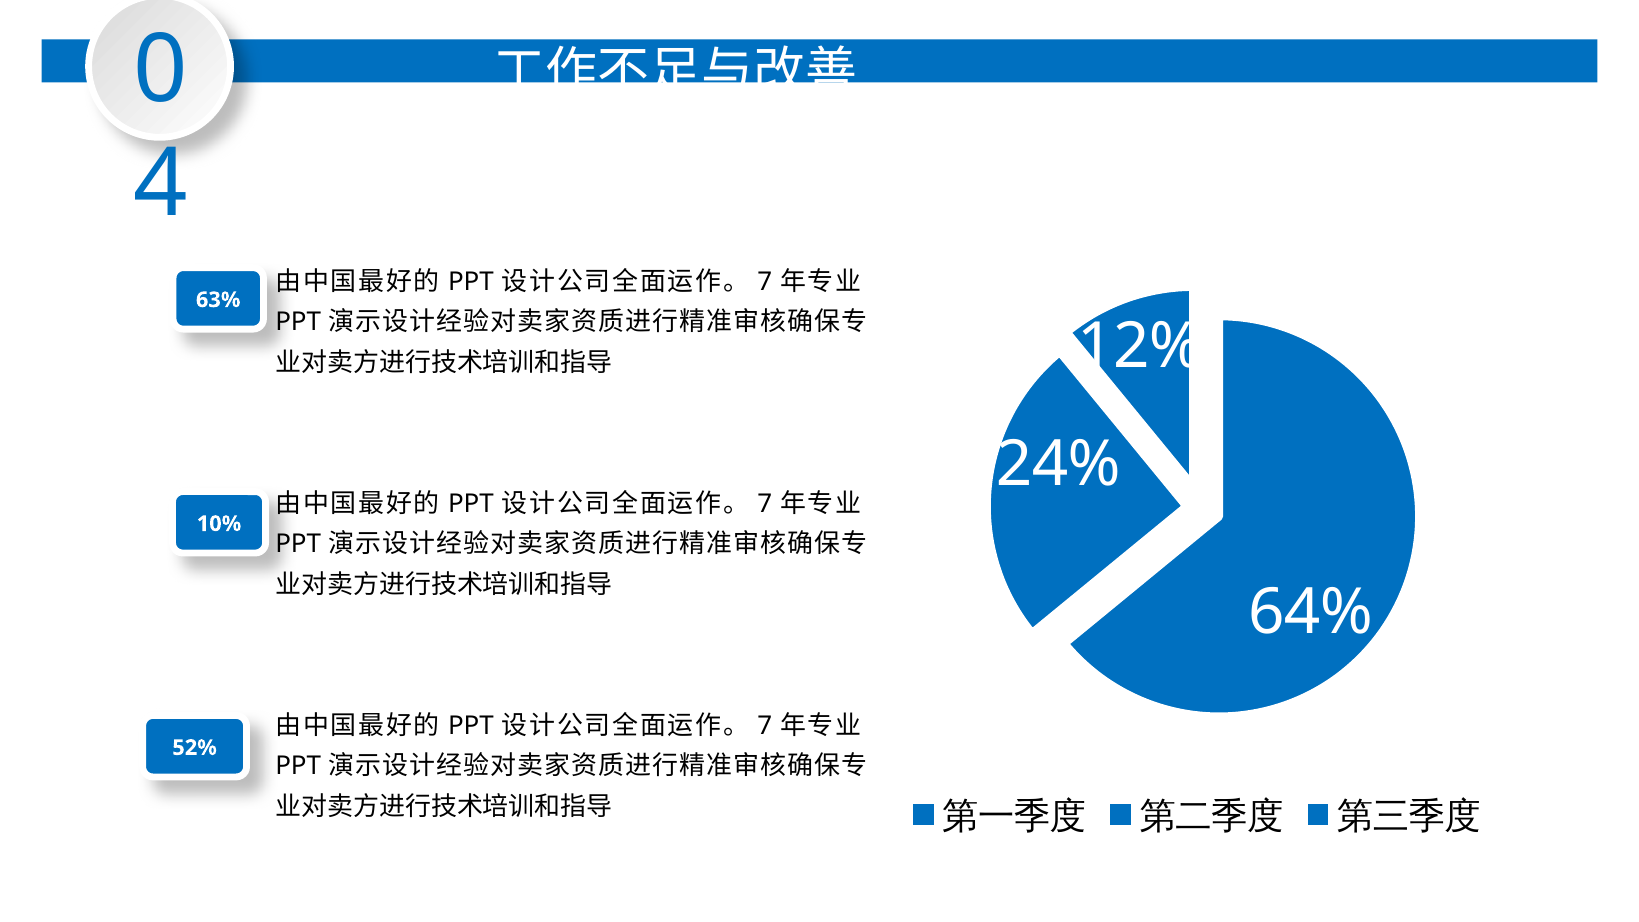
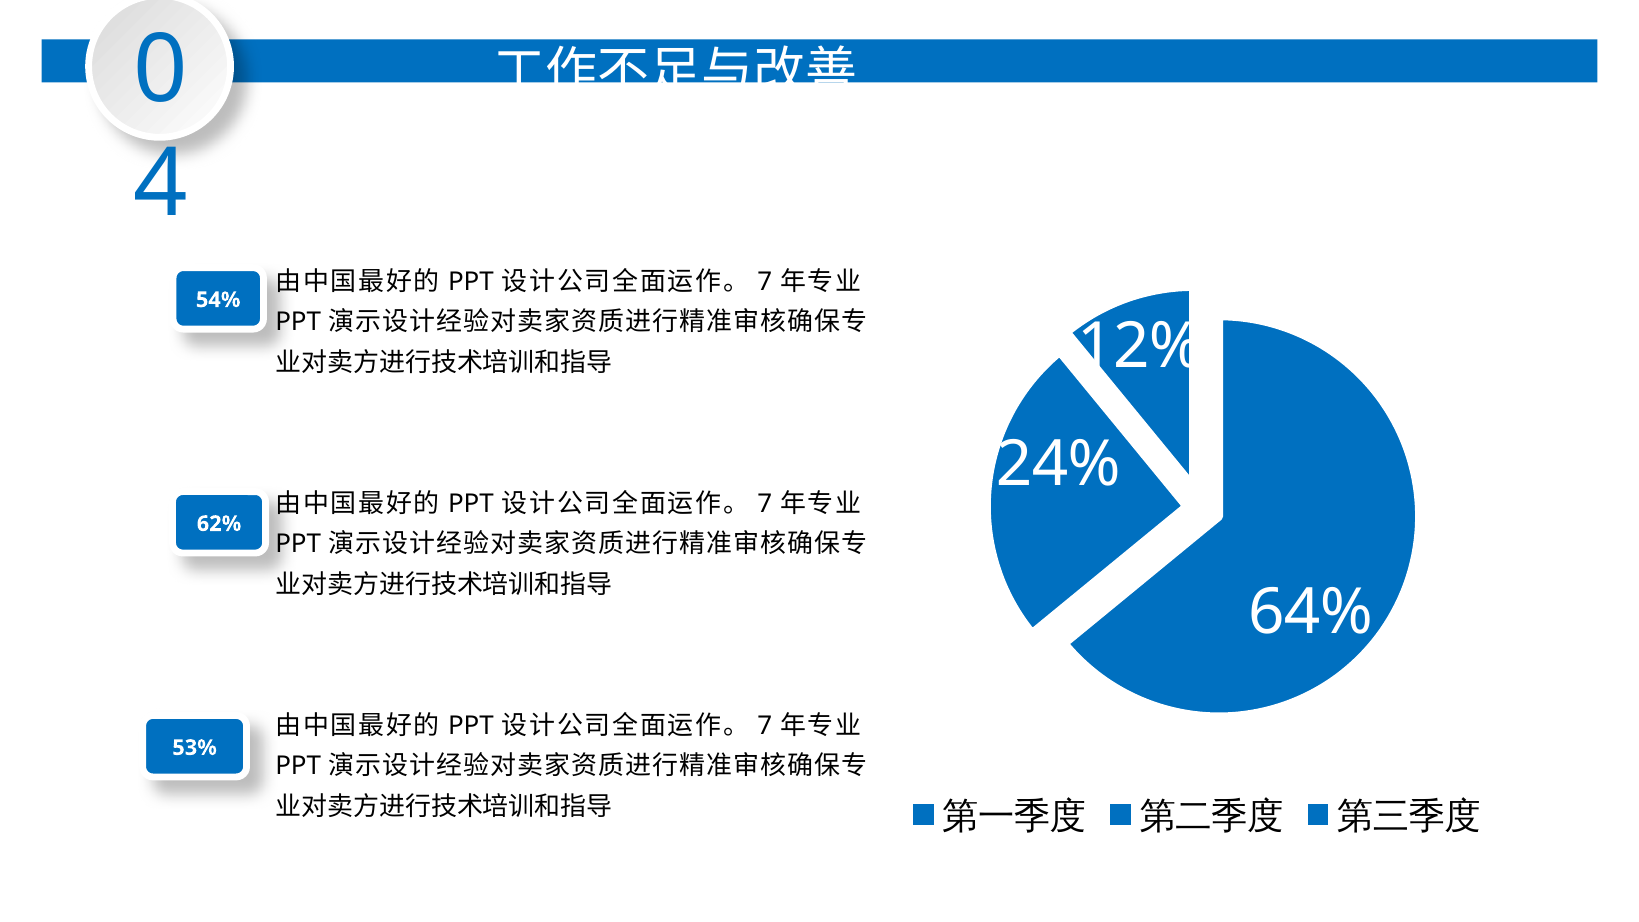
63%: 63% -> 54% (218, 300)
10%: 10% -> 62% (219, 524)
52%: 52% -> 53% (195, 748)
